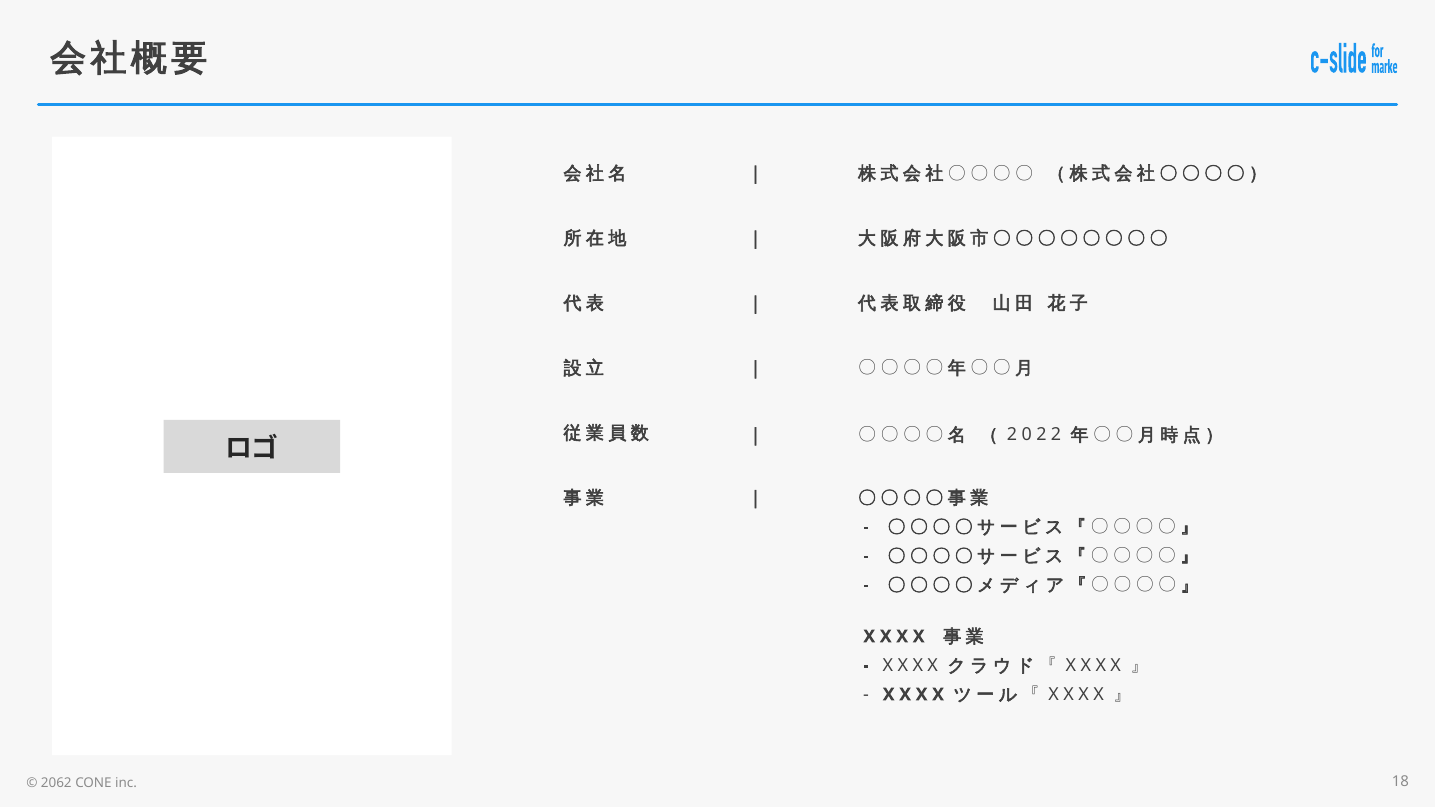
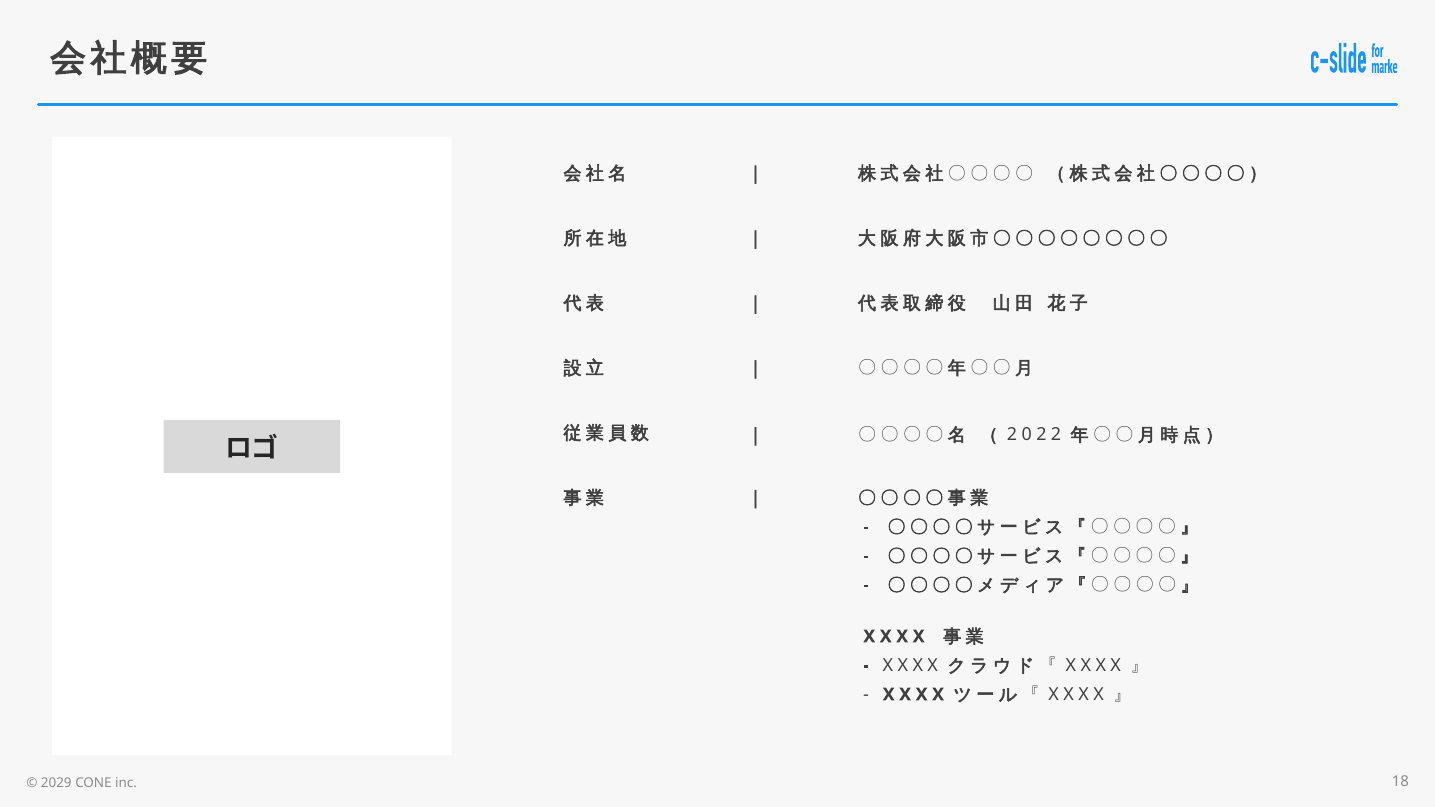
2062: 2062 -> 2029 (56, 783)
